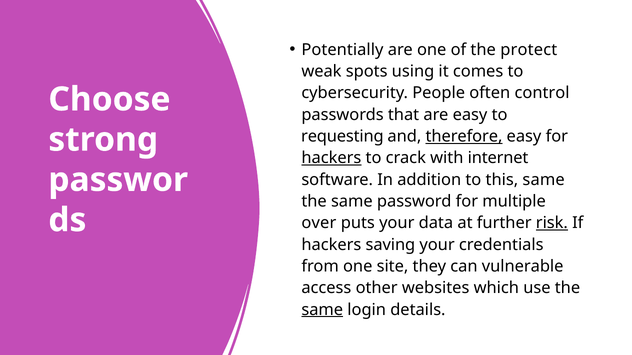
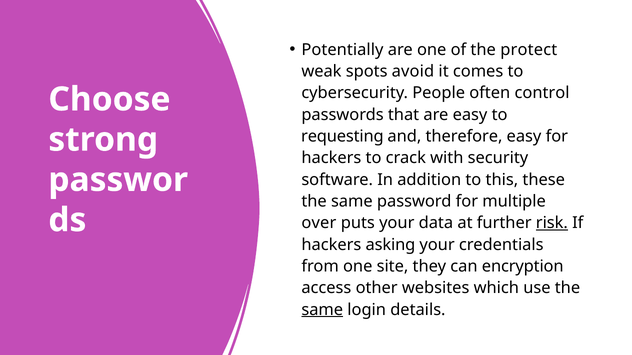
using: using -> avoid (413, 71)
therefore underline: present -> none (464, 136)
hackers underline: present -> none (331, 158)
internet: internet -> security (498, 158)
this same: same -> these (544, 180)
saving: saving -> asking (390, 245)
vulnerable: vulnerable -> encryption (523, 267)
